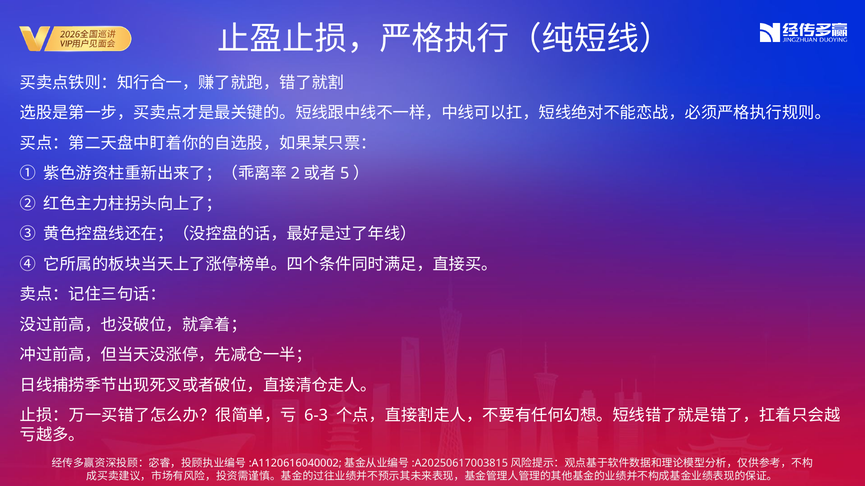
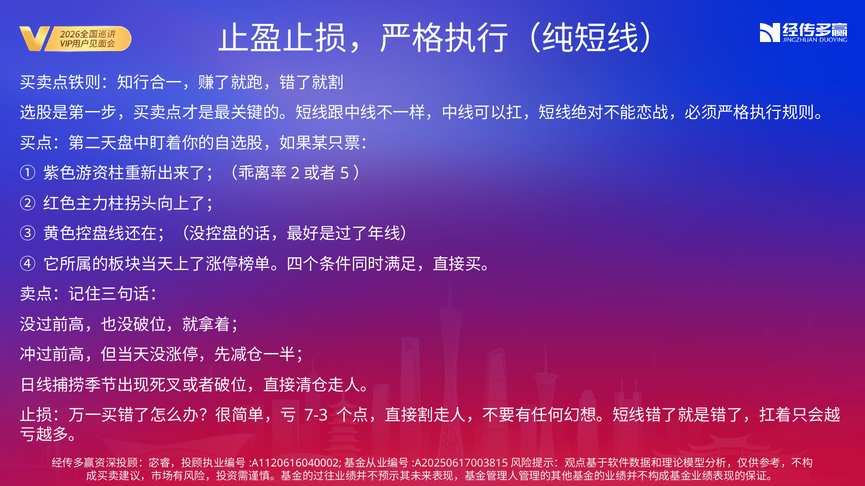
6-3: 6-3 -> 7-3 (316, 416)
